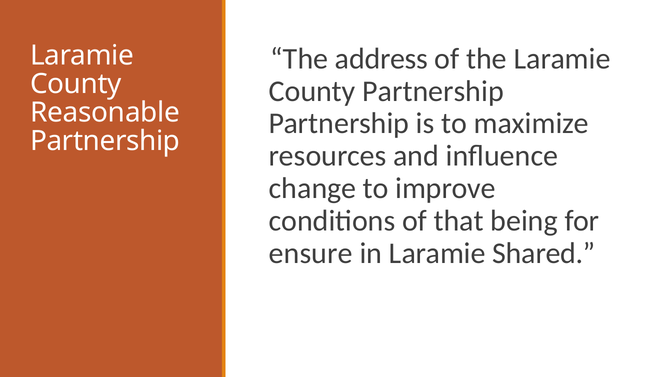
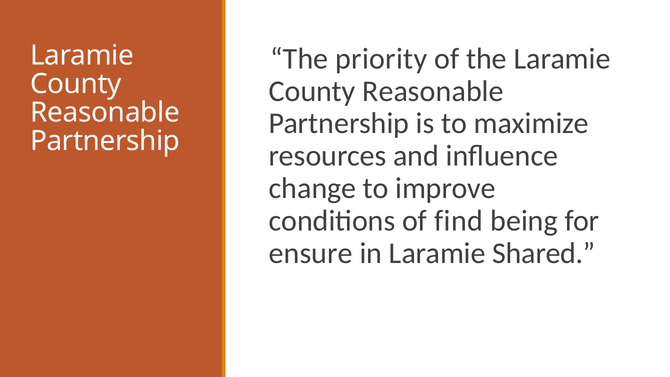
address: address -> priority (381, 59)
Partnership: Partnership -> Reasonable (433, 91)
that: that -> find (459, 221)
